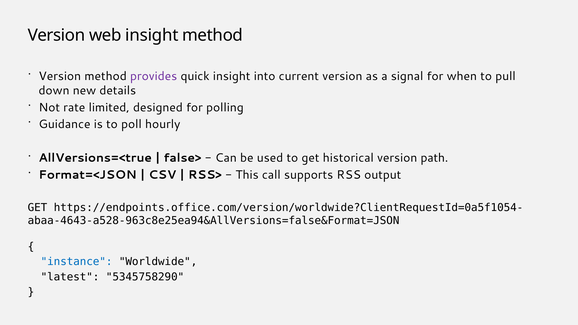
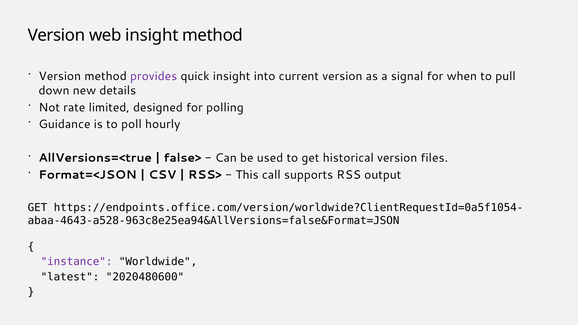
path: path -> files (434, 158)
instance colour: blue -> purple (77, 262)
5345758290: 5345758290 -> 2020480600 (145, 277)
